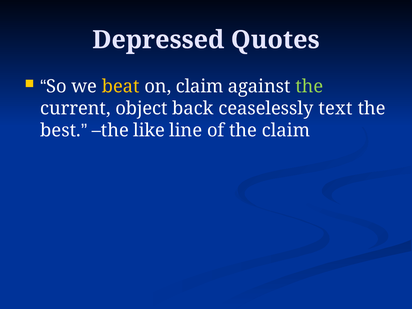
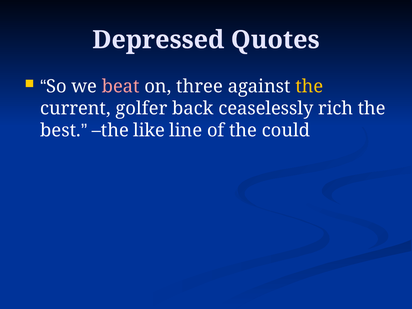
beat colour: yellow -> pink (121, 86)
on claim: claim -> three (200, 86)
the colour: light green -> yellow (309, 86)
object: object -> golfer (141, 108)
text: text -> rich (336, 108)
the claim: claim -> could (286, 130)
